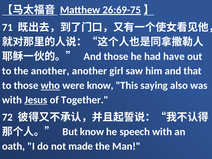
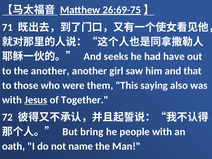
And those: those -> seeks (116, 56)
who underline: present -> none (50, 85)
were know: know -> them (100, 85)
But know: know -> bring (92, 132)
speech: speech -> people (135, 132)
made: made -> name (81, 146)
